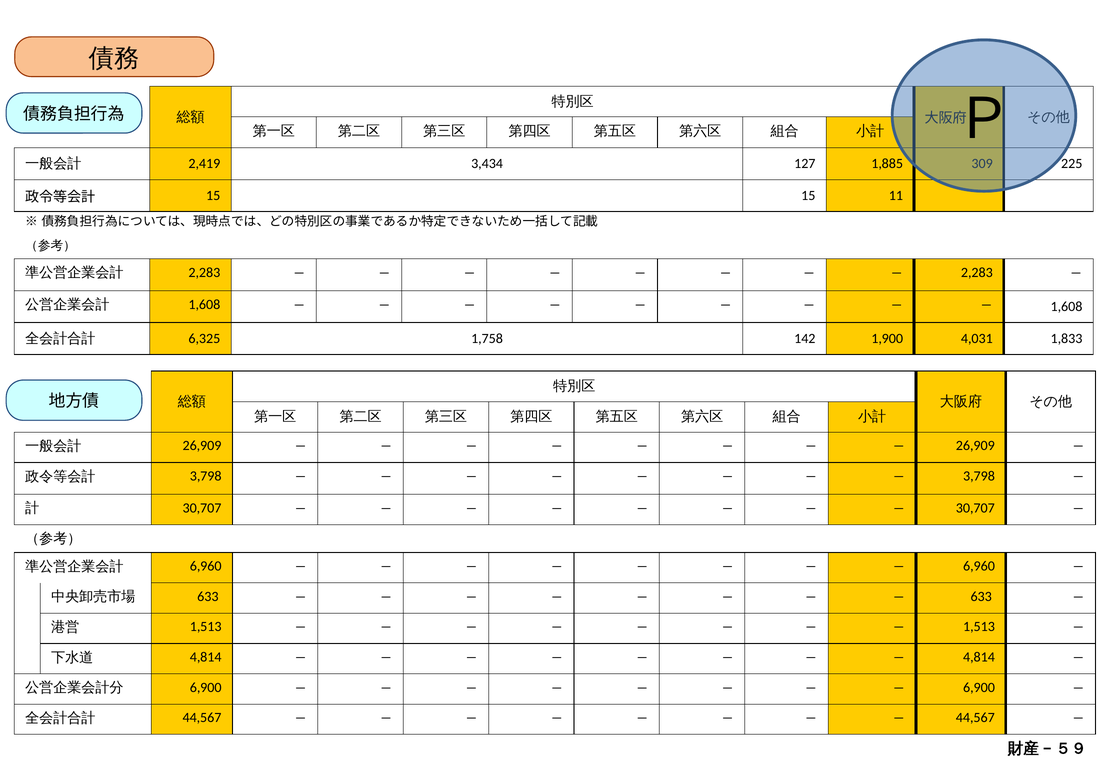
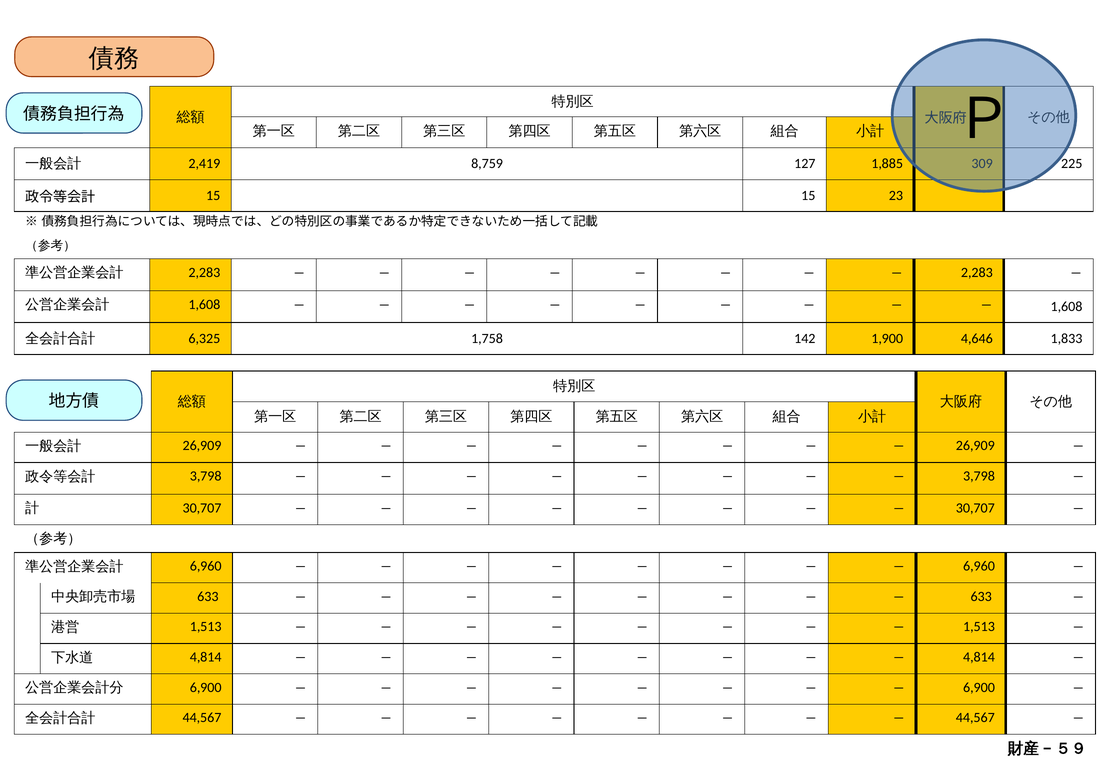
3,434: 3,434 -> 8,759 (487, 164)
11: 11 -> 23 (896, 196)
4,031: 4,031 -> 4,646 (977, 339)
